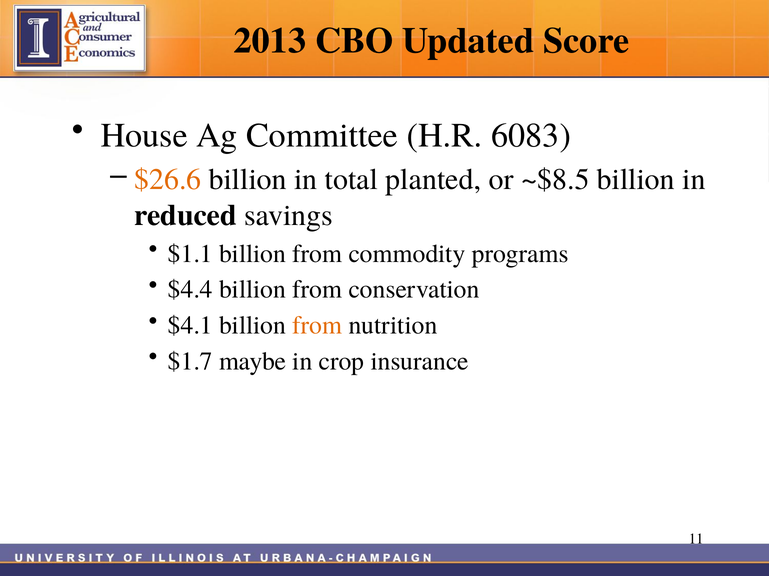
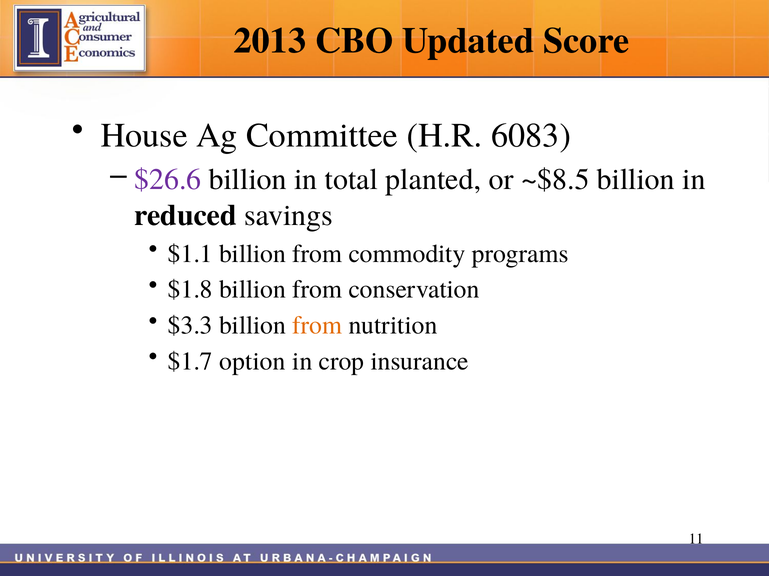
$26.6 colour: orange -> purple (168, 180)
$4.4: $4.4 -> $1.8 (190, 290)
$4.1: $4.1 -> $3.3 (190, 326)
maybe: maybe -> option (252, 362)
